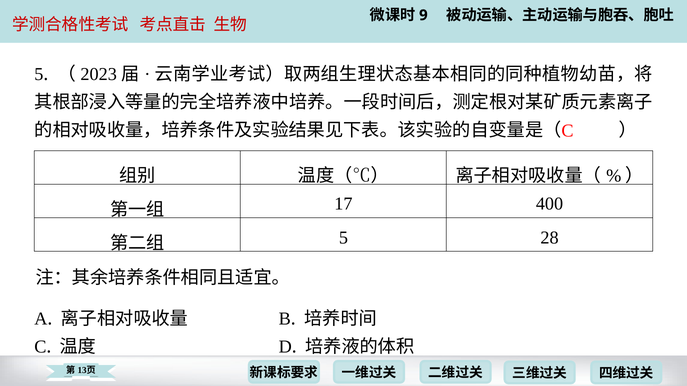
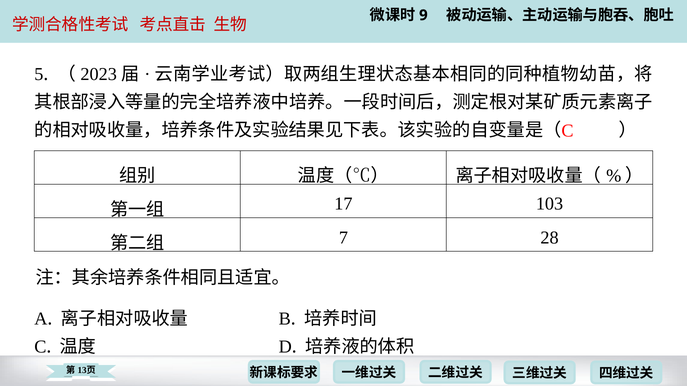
400: 400 -> 103 (550, 204)
5: 5 -> 7 (343, 238)
